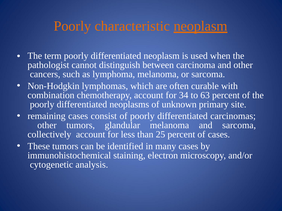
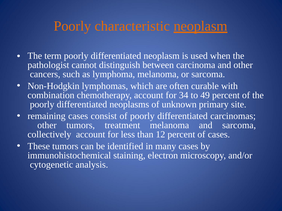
63: 63 -> 49 (205, 95)
glandular: glandular -> treatment (122, 126)
25: 25 -> 12 (160, 135)
